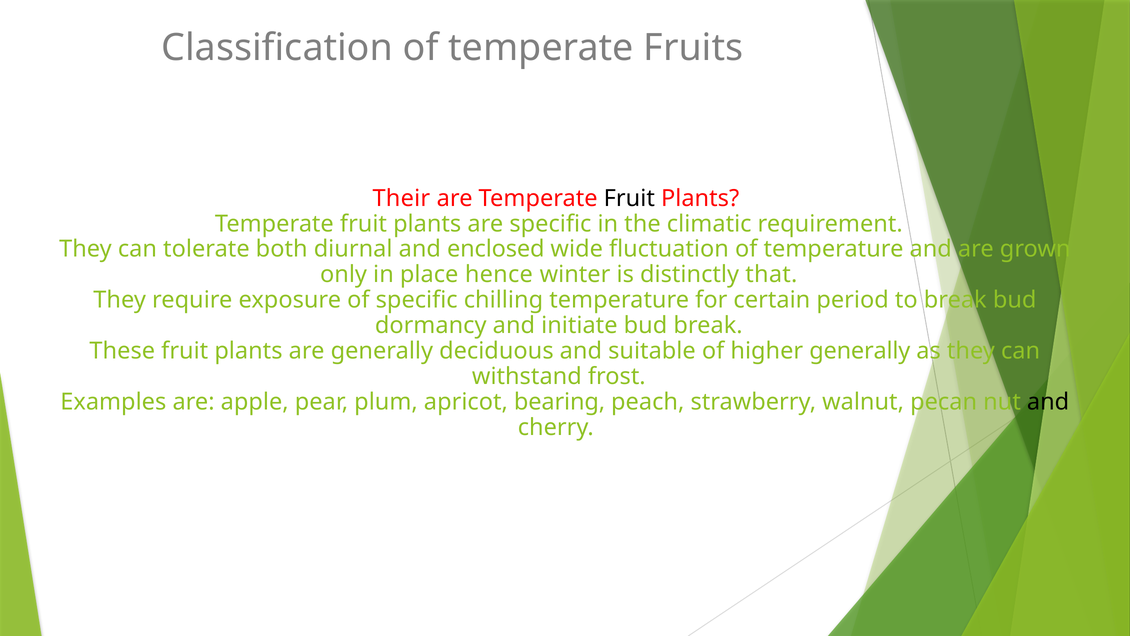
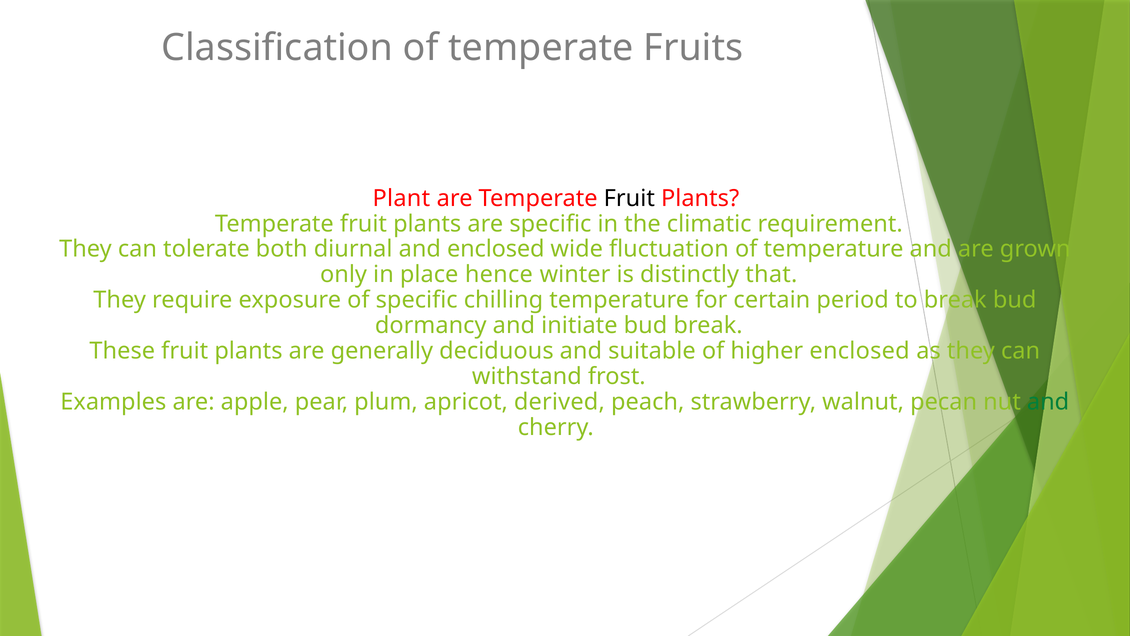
Their: Their -> Plant (401, 198)
higher generally: generally -> enclosed (860, 351)
bearing: bearing -> derived (559, 402)
and colour: black -> green (1048, 402)
